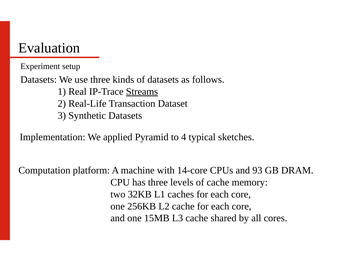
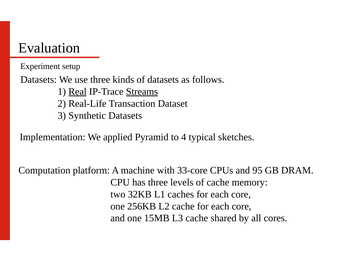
Real underline: none -> present (78, 92)
14-core: 14-core -> 33-core (192, 170)
93: 93 -> 95 (257, 170)
